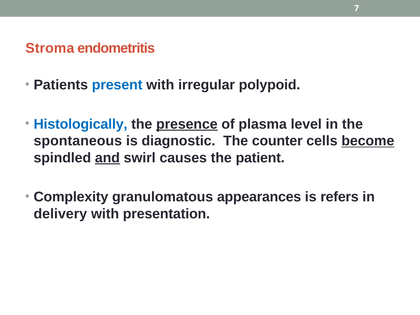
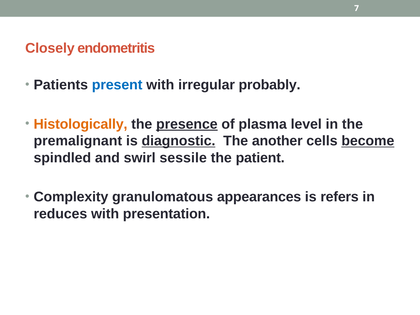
Stroma: Stroma -> Closely (50, 48)
polypoid: polypoid -> probably (270, 85)
Histologically colour: blue -> orange (81, 124)
spontaneous: spontaneous -> premalignant (78, 141)
diagnostic underline: none -> present (179, 141)
counter: counter -> another (277, 141)
and underline: present -> none (107, 158)
causes: causes -> sessile (183, 158)
delivery: delivery -> reduces (60, 214)
